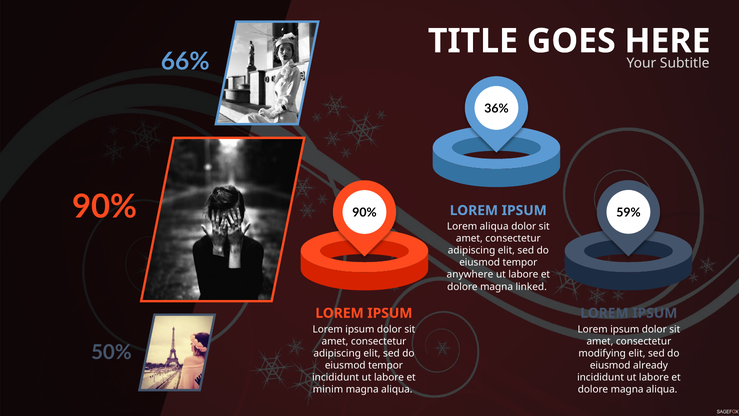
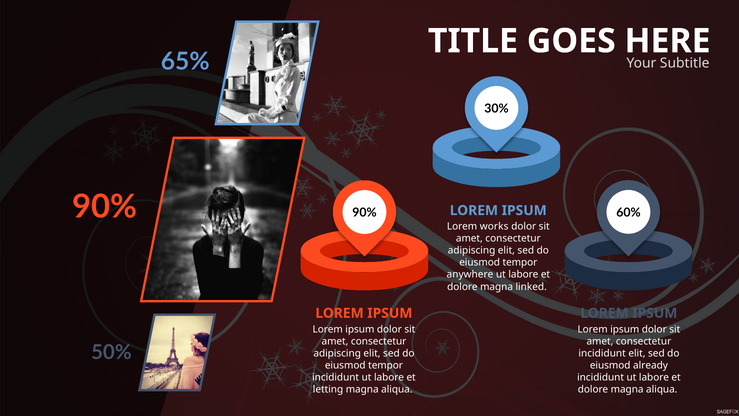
66%: 66% -> 65% (185, 62)
36%: 36% -> 30% (496, 109)
59%: 59% -> 60% (628, 213)
Lorem aliqua: aliqua -> works (494, 226)
modifying: modifying -> incididunt (602, 353)
minim: minim -> letting (328, 389)
